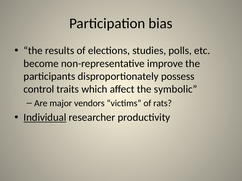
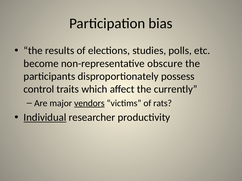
improve: improve -> obscure (165, 64)
symbolic: symbolic -> currently (176, 89)
vendors underline: none -> present (89, 103)
